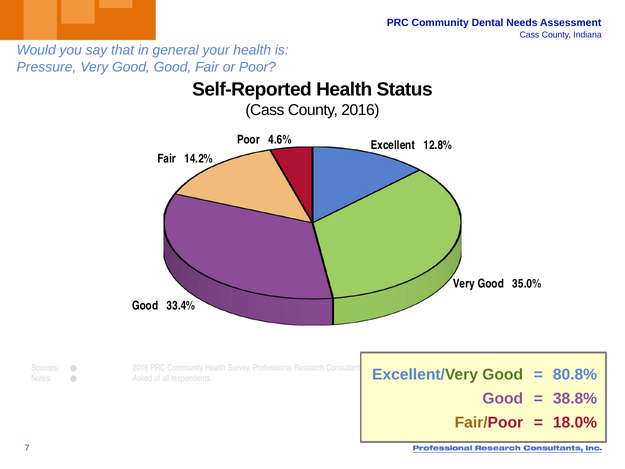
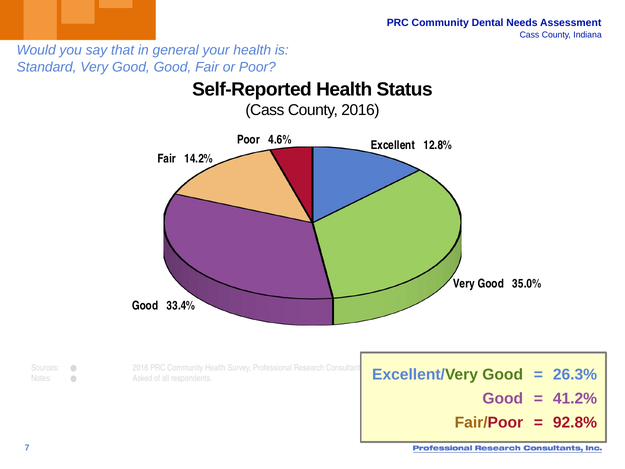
Pressure: Pressure -> Standard (47, 67)
80.8%: 80.8% -> 26.3% (575, 374)
38.8%: 38.8% -> 41.2% (575, 398)
18.0%: 18.0% -> 92.8% (575, 422)
